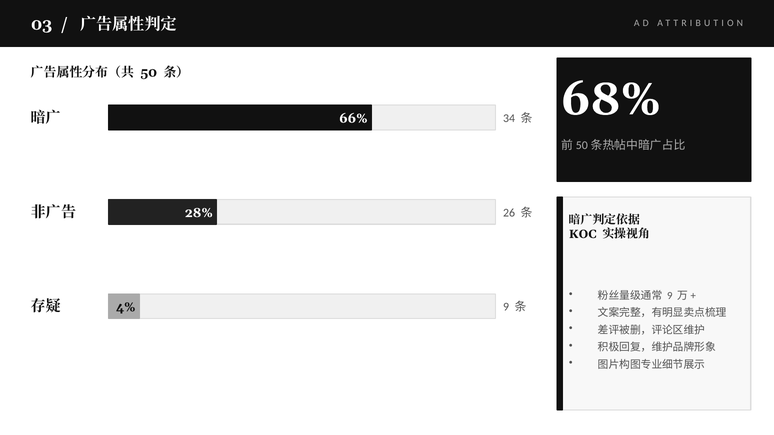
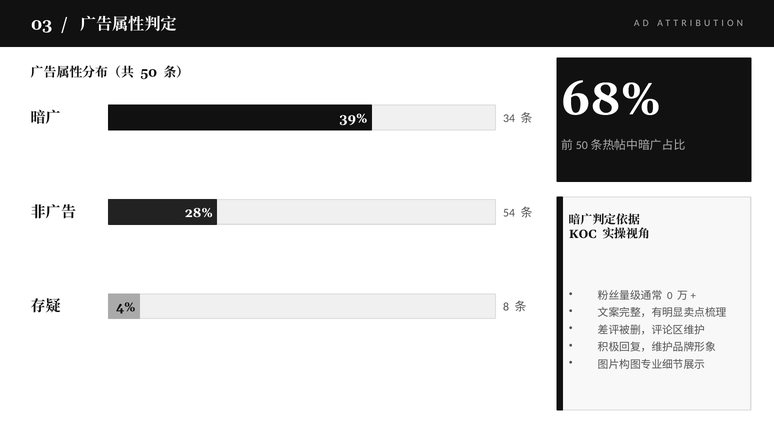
66%: 66% -> 39% (353, 119)
26: 26 -> 54 (509, 213)
9: 9 -> 0 (670, 296)
4% 9: 9 -> 8 (506, 307)
